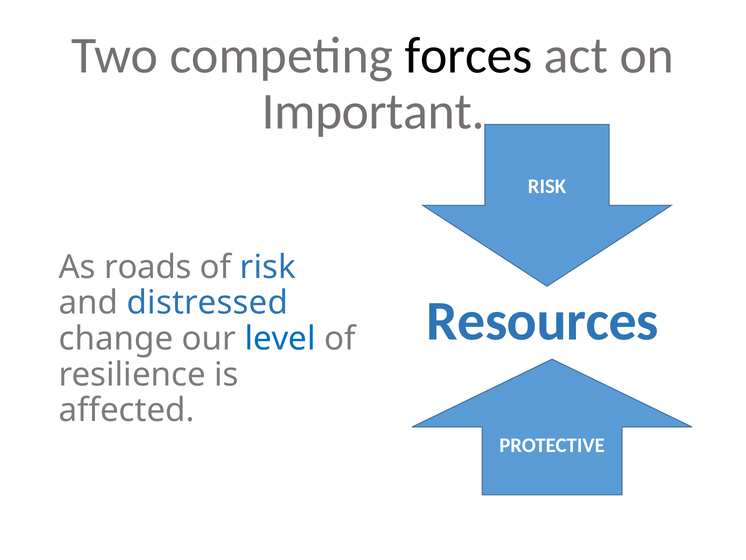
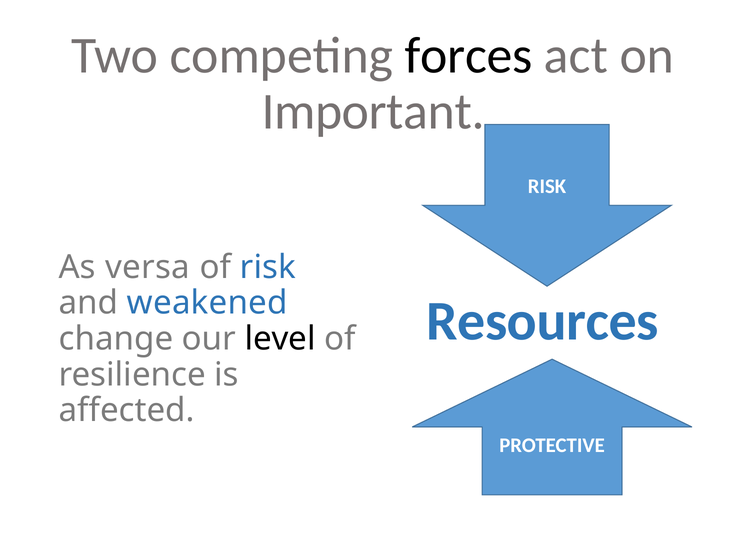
roads: roads -> versa (148, 267)
distressed: distressed -> weakened (207, 303)
level colour: blue -> black (280, 339)
